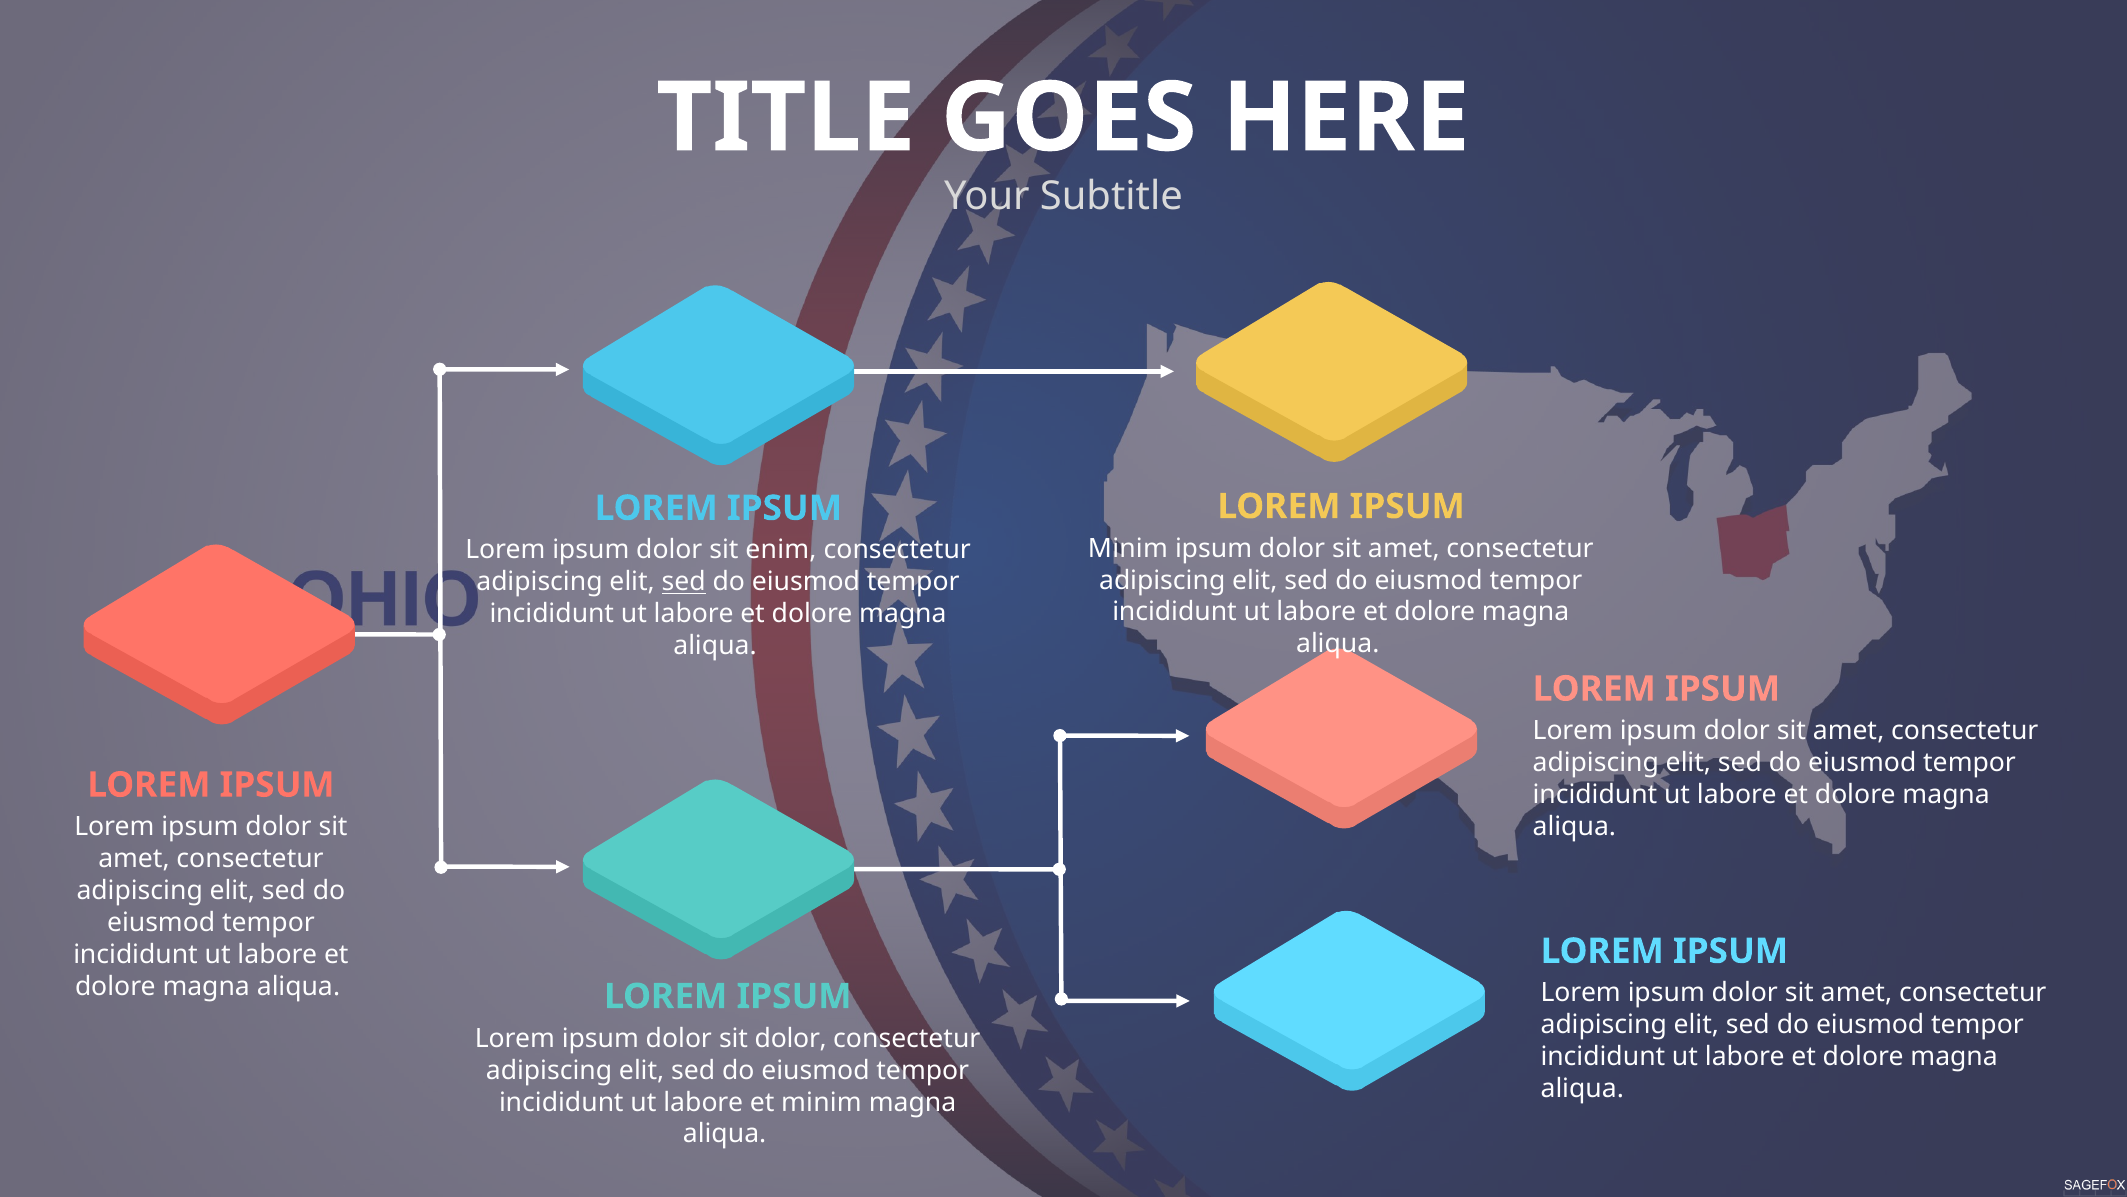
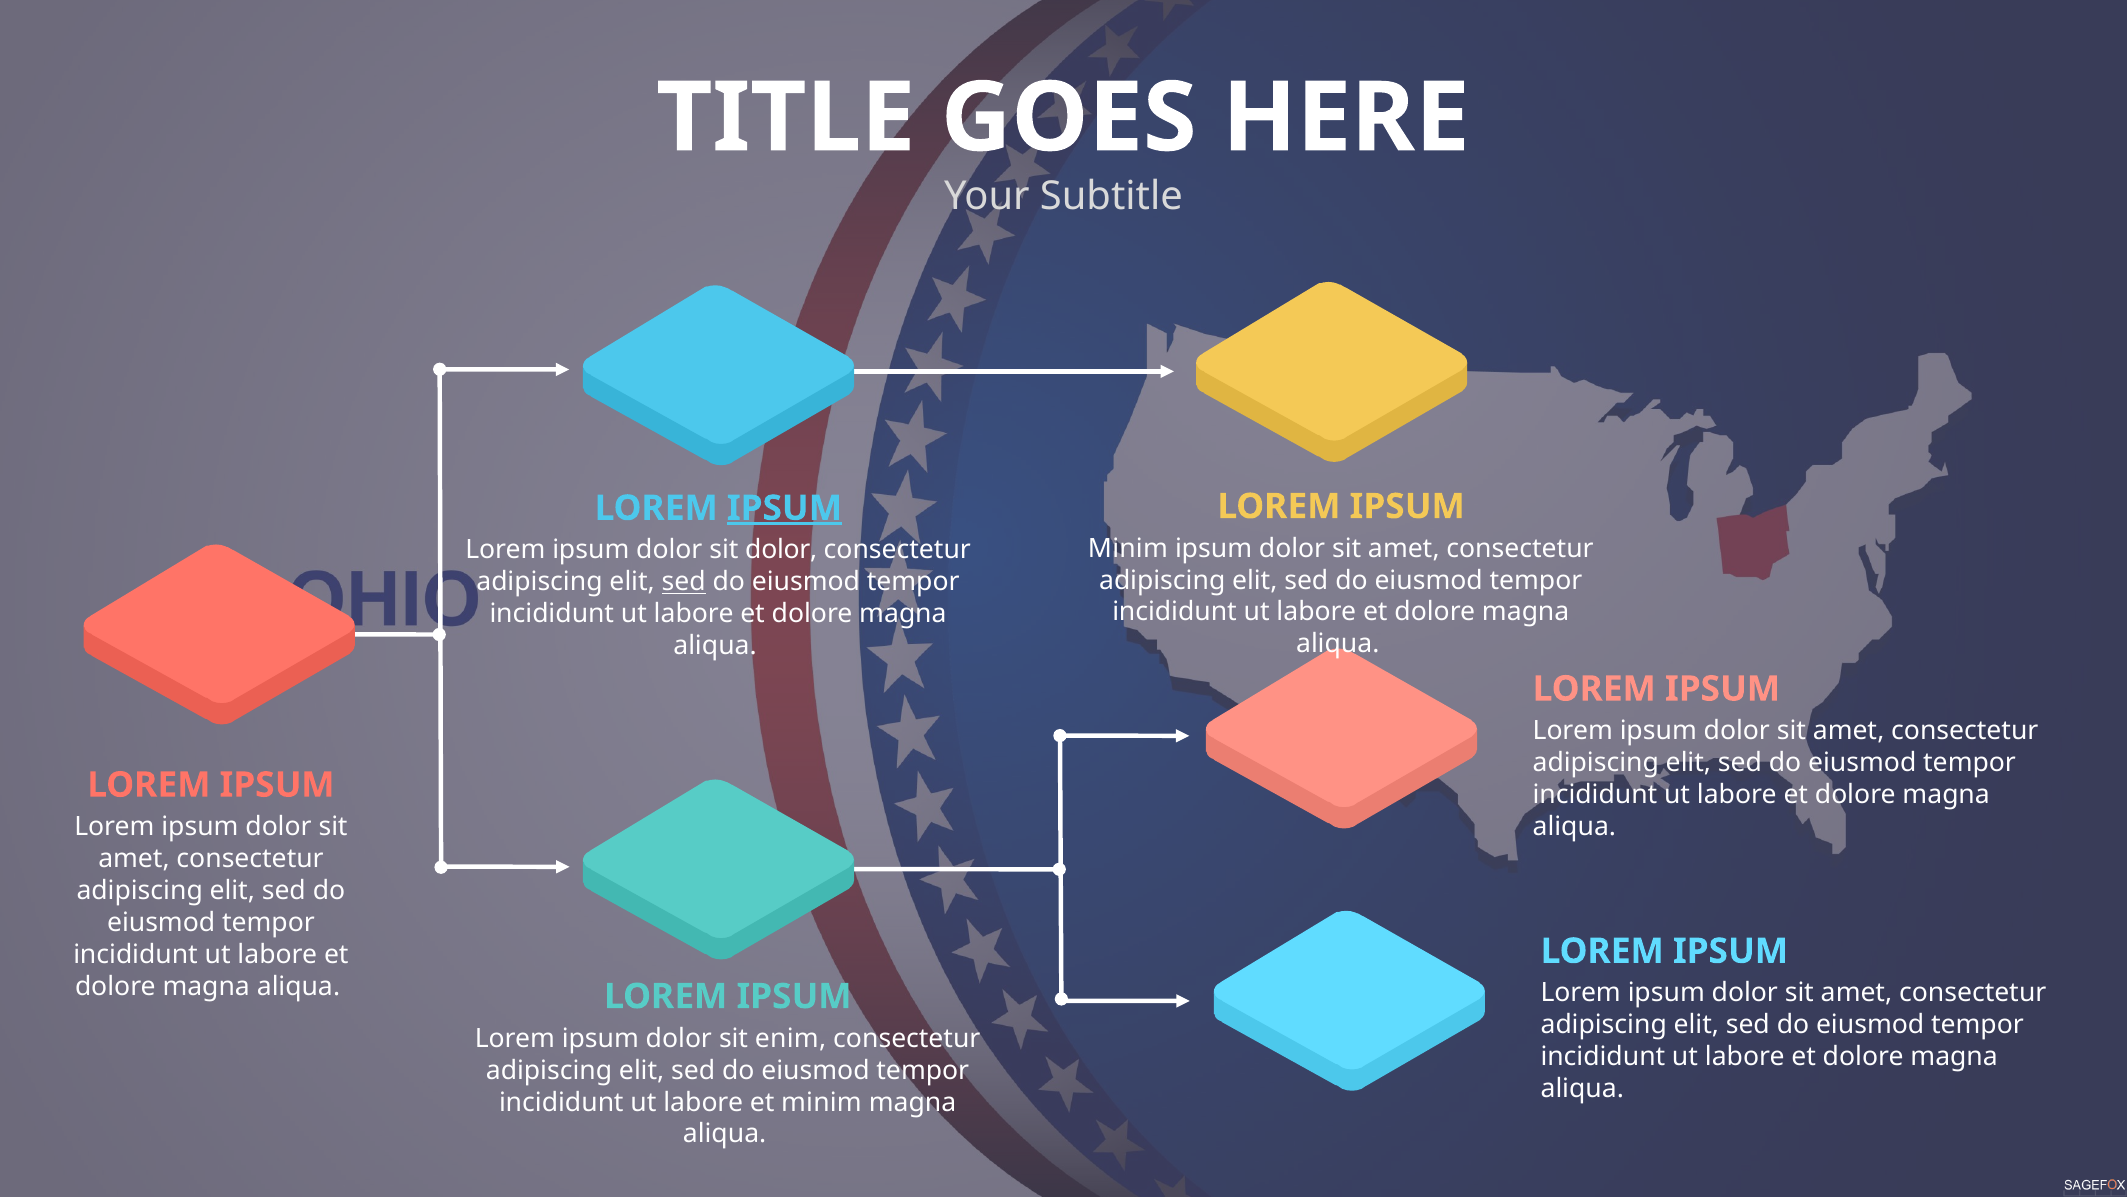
IPSUM underline: none -> present (784, 508)
sit enim: enim -> dolor (781, 550)
sit dolor: dolor -> enim (791, 1038)
